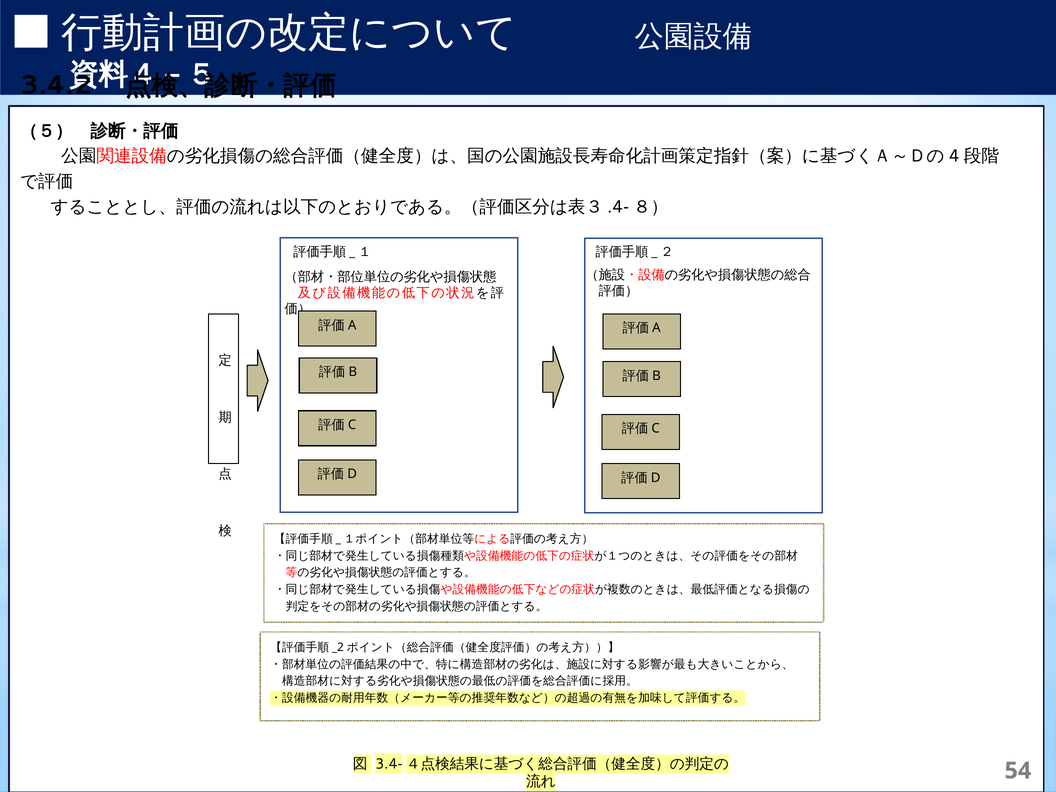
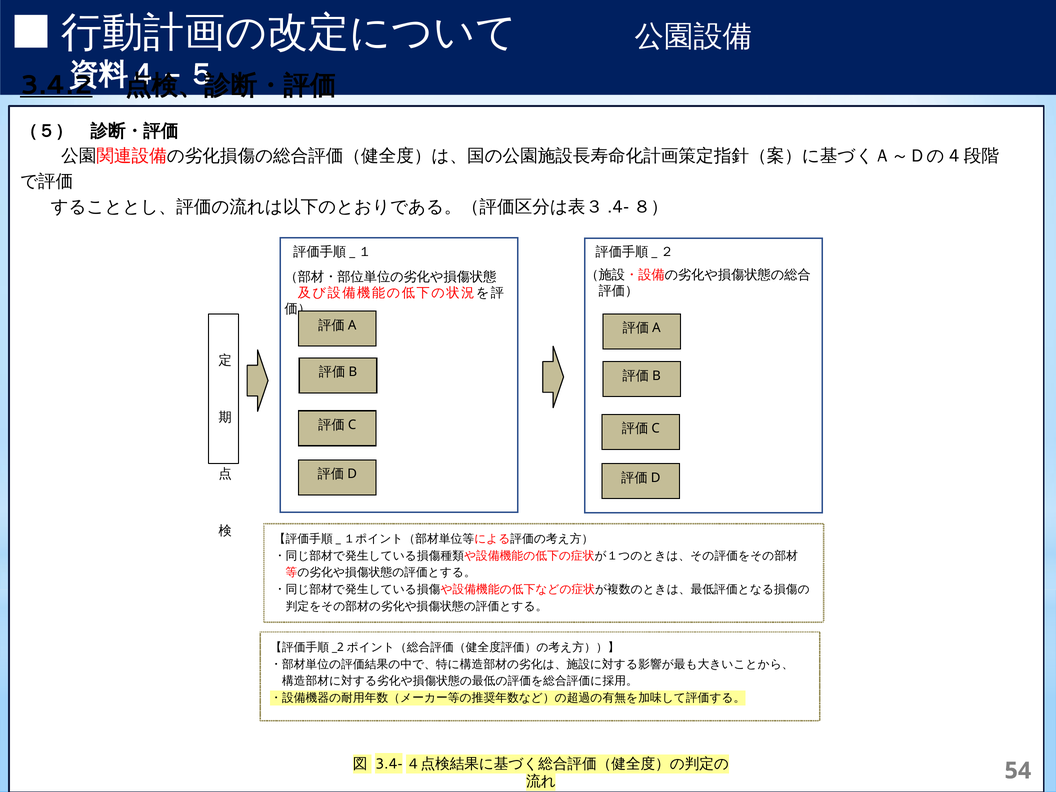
3.4.2 underline: none -> present (56, 85)
